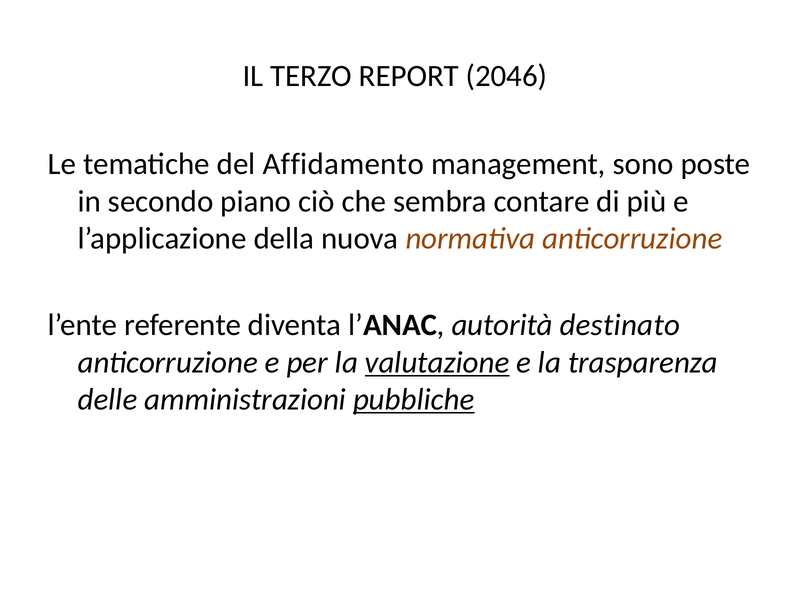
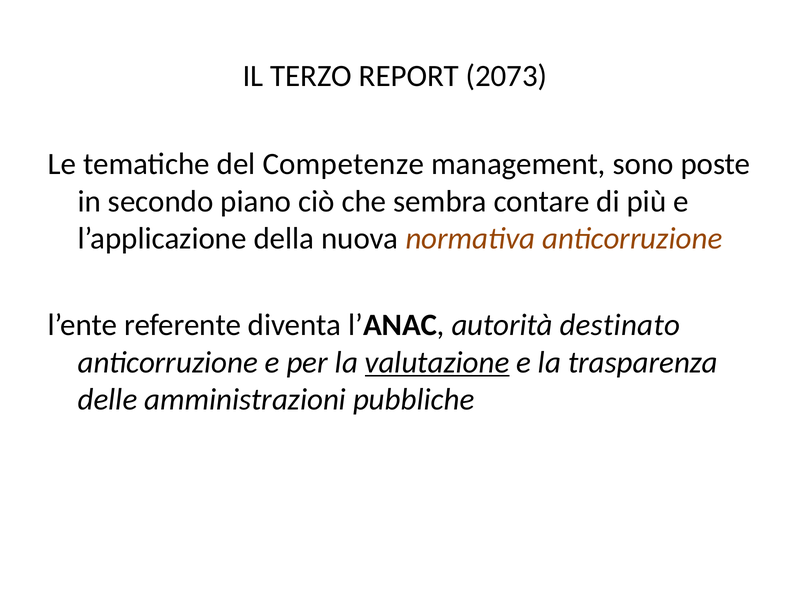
2046: 2046 -> 2073 (506, 76)
Affidamento: Affidamento -> Competenze (343, 164)
pubbliche underline: present -> none (414, 399)
